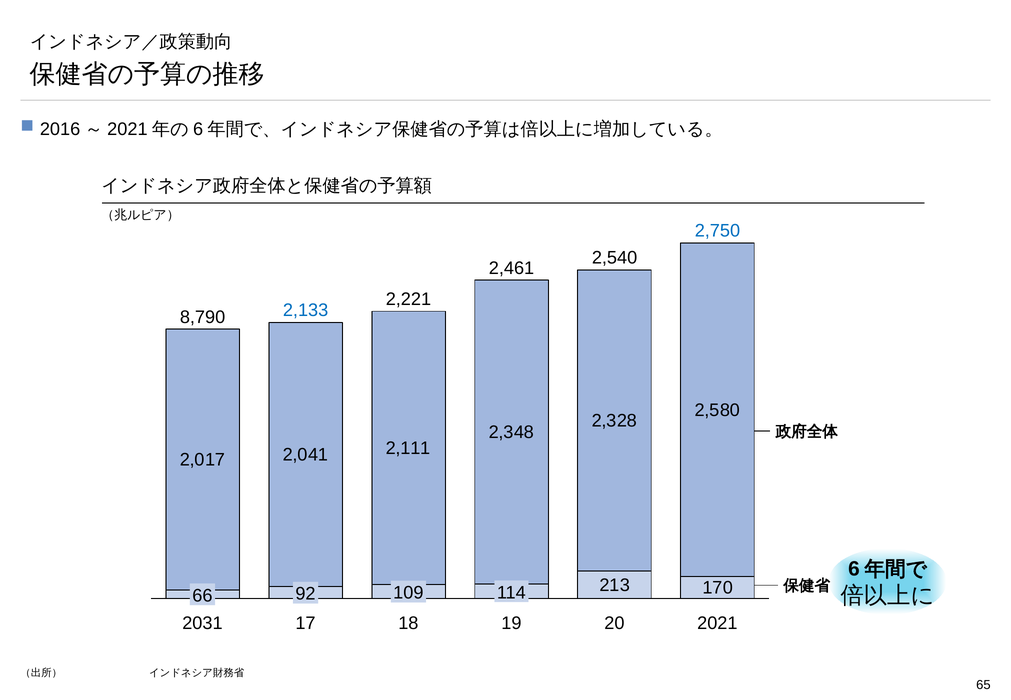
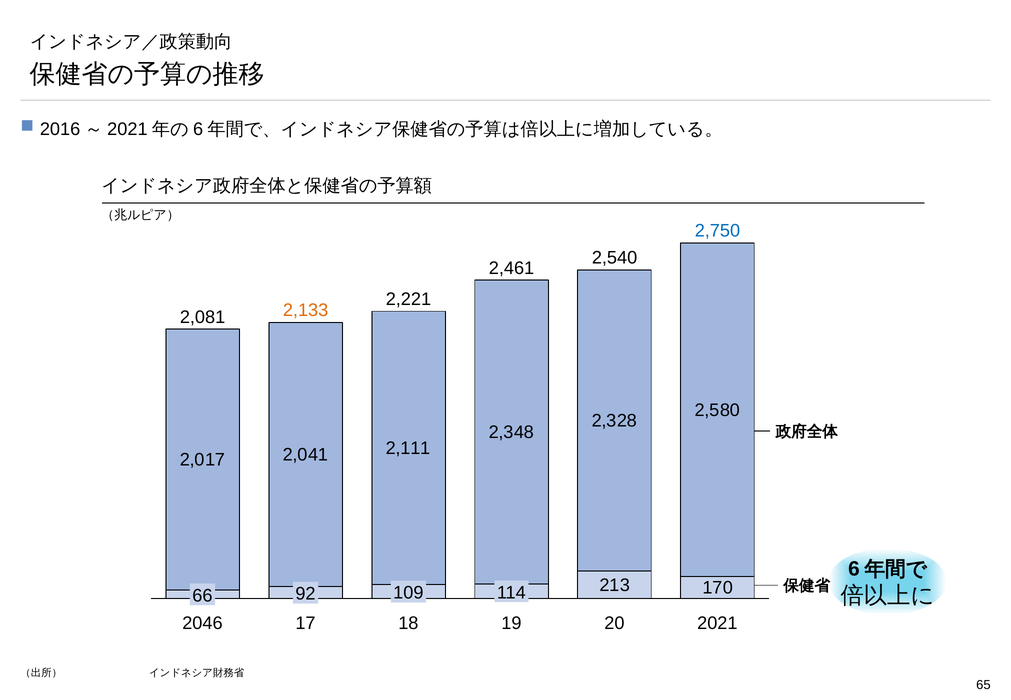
2,133 colour: blue -> orange (306, 310)
8,790: 8,790 -> 2,081 (203, 317)
2031: 2031 -> 2046 (202, 623)
